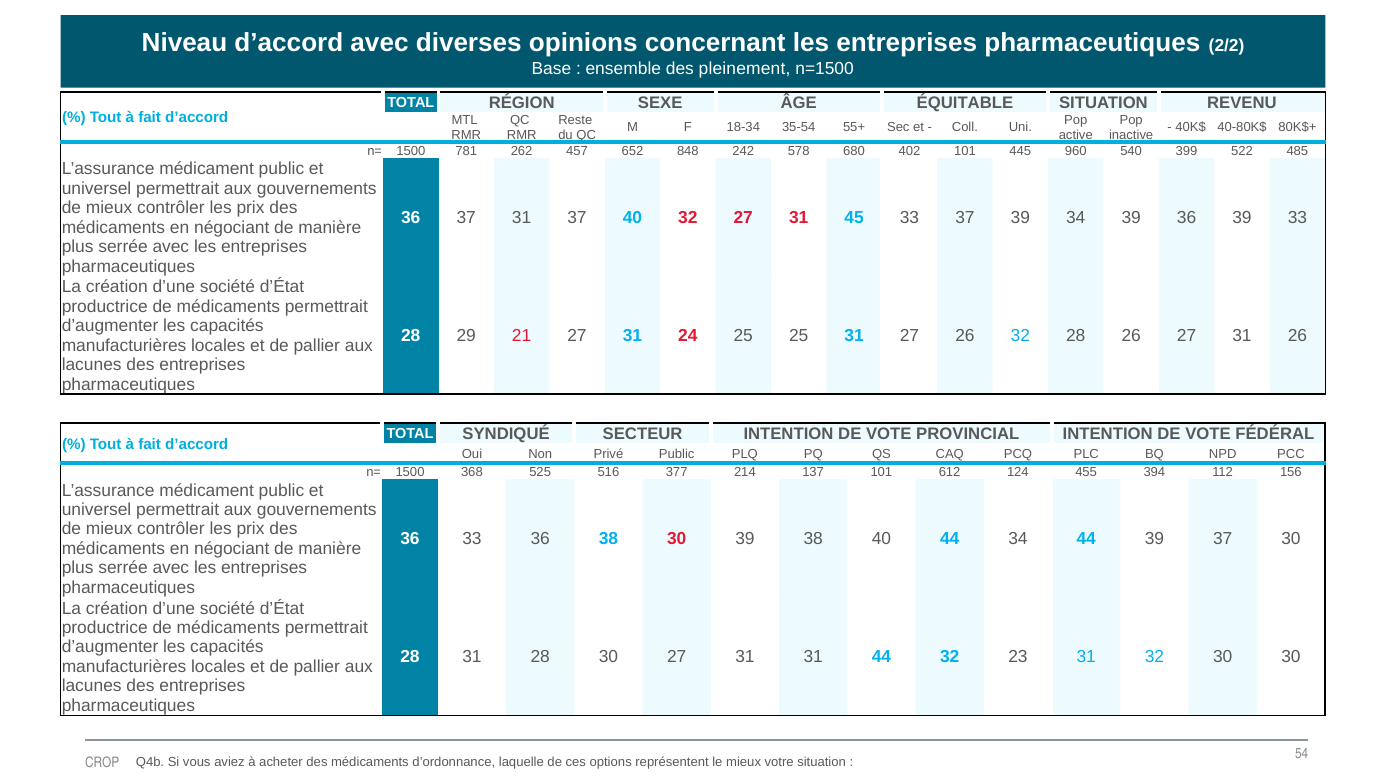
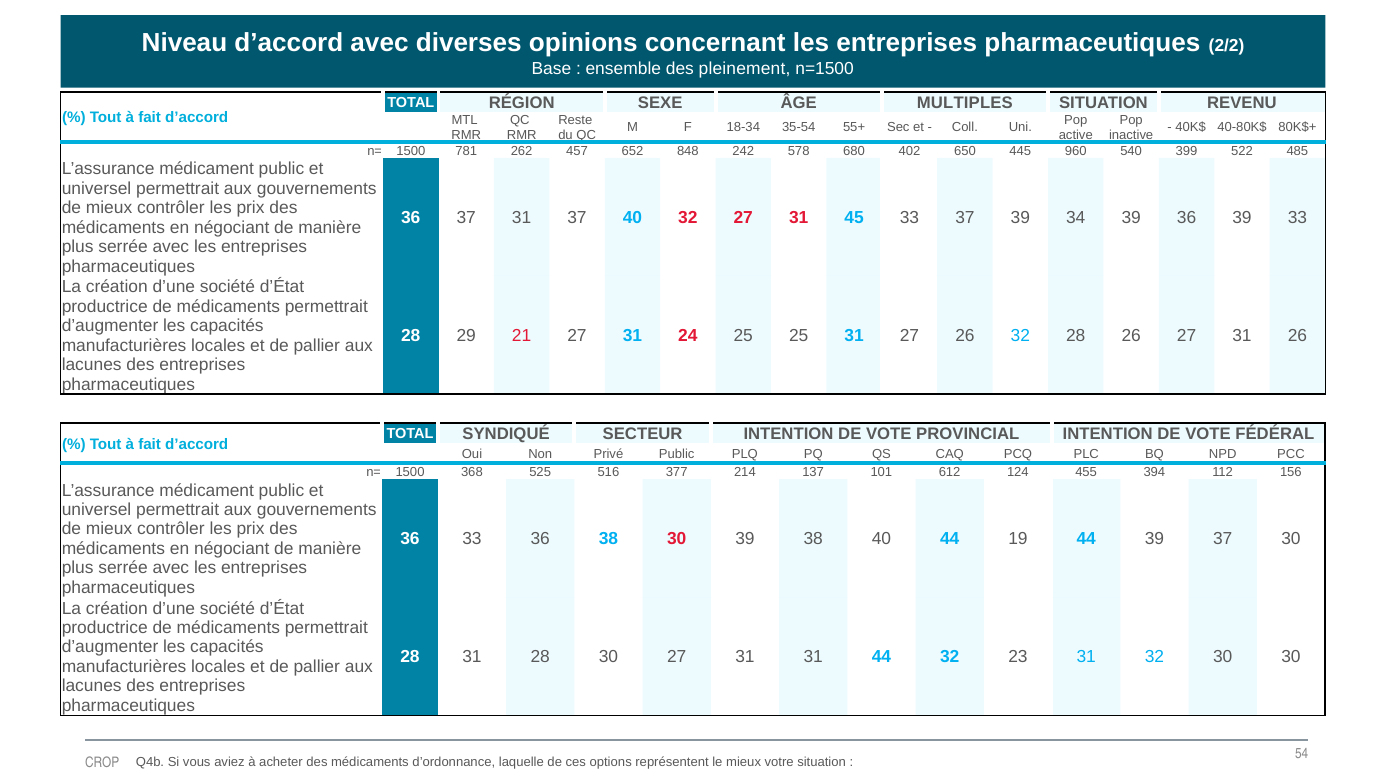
ÉQUITABLE: ÉQUITABLE -> MULTIPLES (965, 103)
402 101: 101 -> 650 (965, 151)
44 34: 34 -> 19 (1018, 539)
